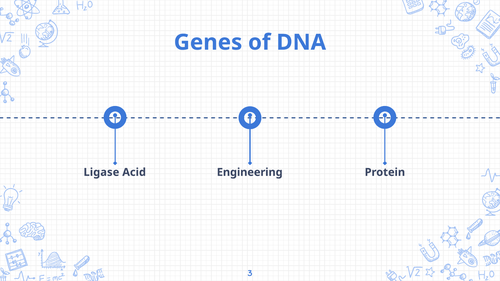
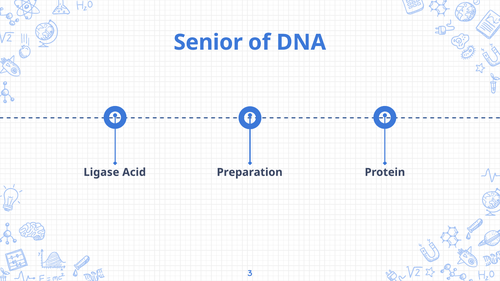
Genes: Genes -> Senior (208, 42)
Engineering: Engineering -> Preparation (250, 172)
